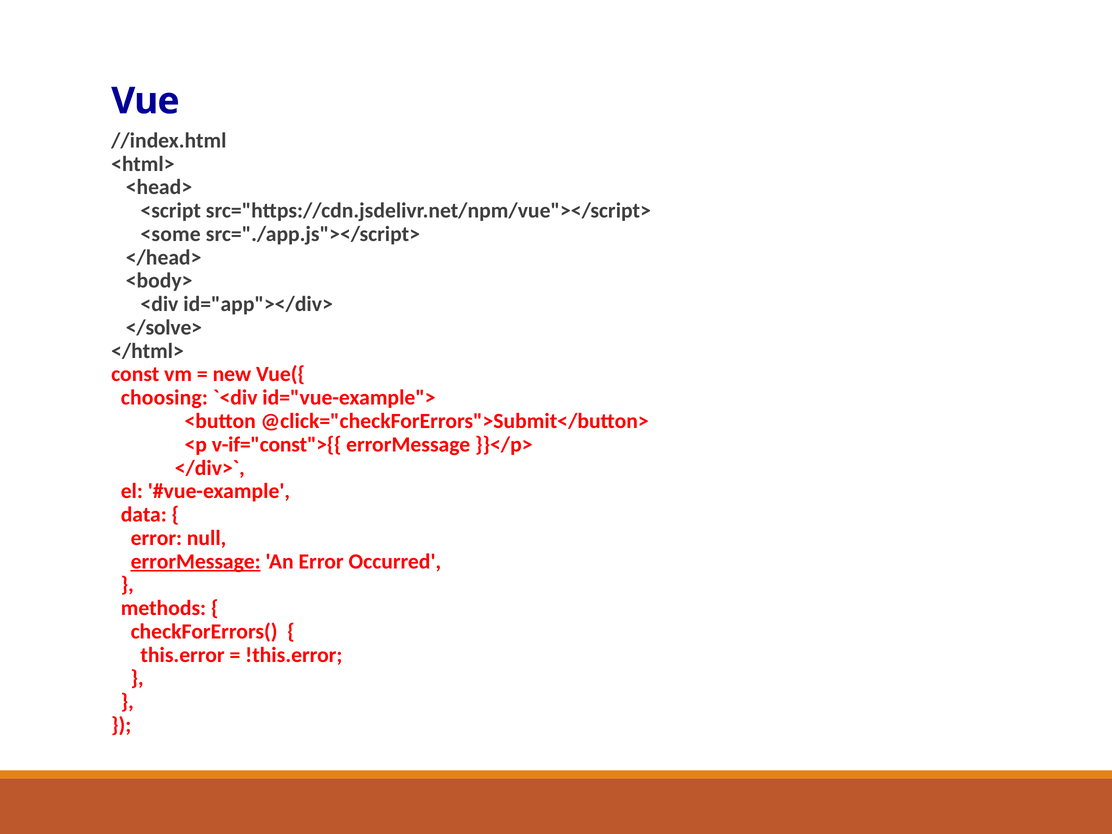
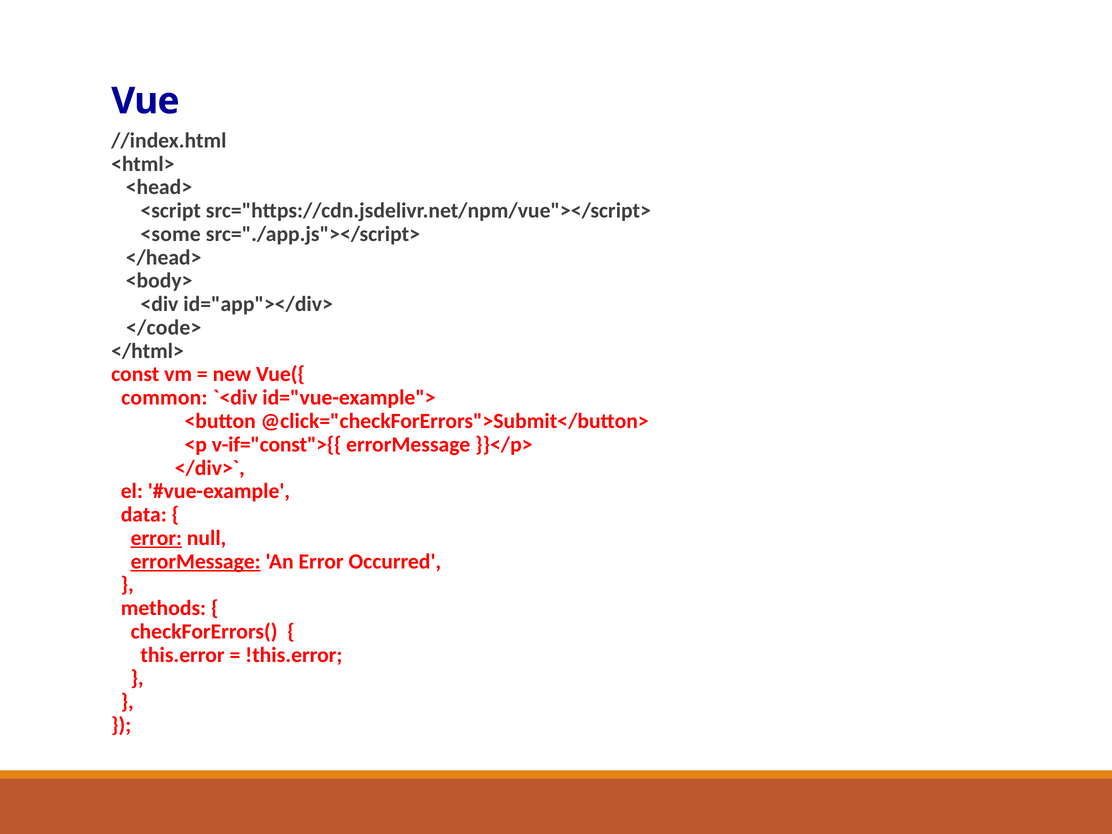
</solve>: </solve> -> </code> (164, 328)
choosing: choosing -> common (164, 398)
error underline: none -> present (156, 538)
